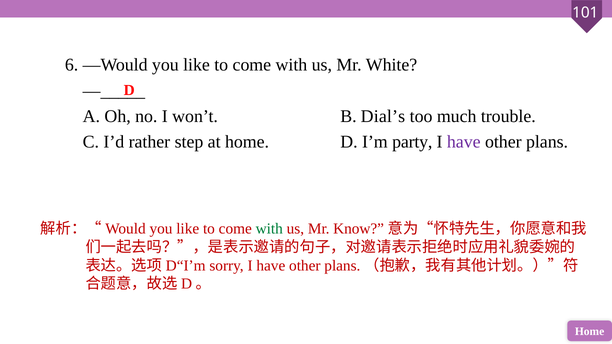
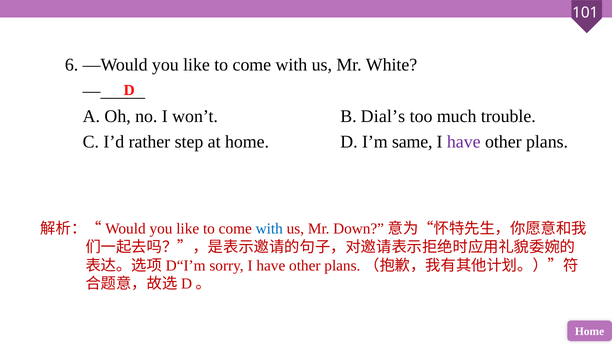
party: party -> same (412, 142)
with colour: green -> blue (269, 229)
Know: Know -> Down (359, 229)
